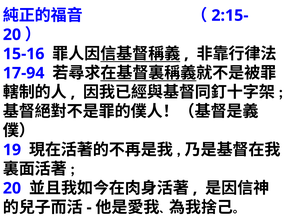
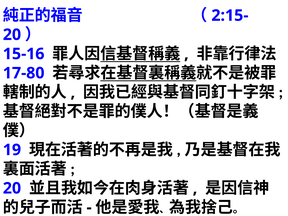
17-94: 17-94 -> 17-80 (24, 73)
